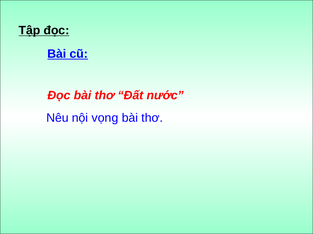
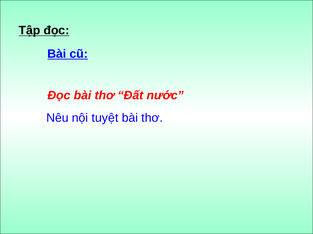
vọng: vọng -> tuyệt (105, 118)
